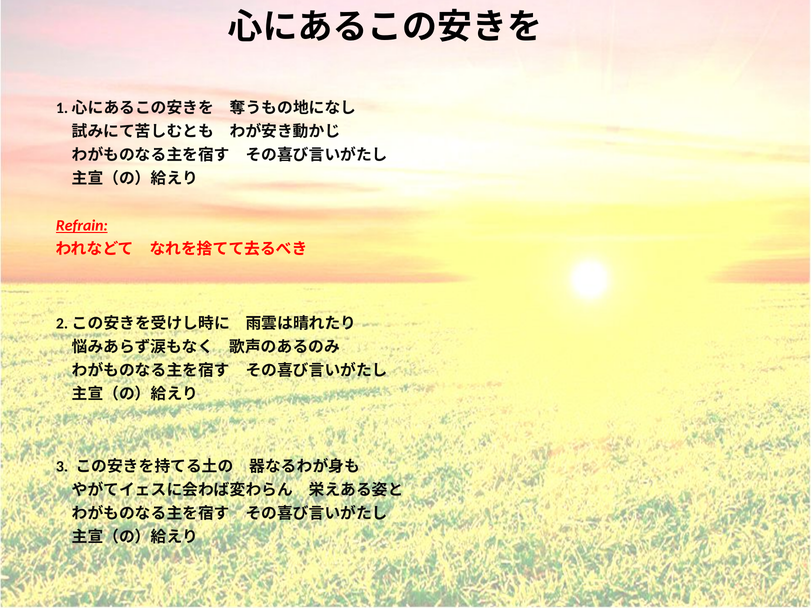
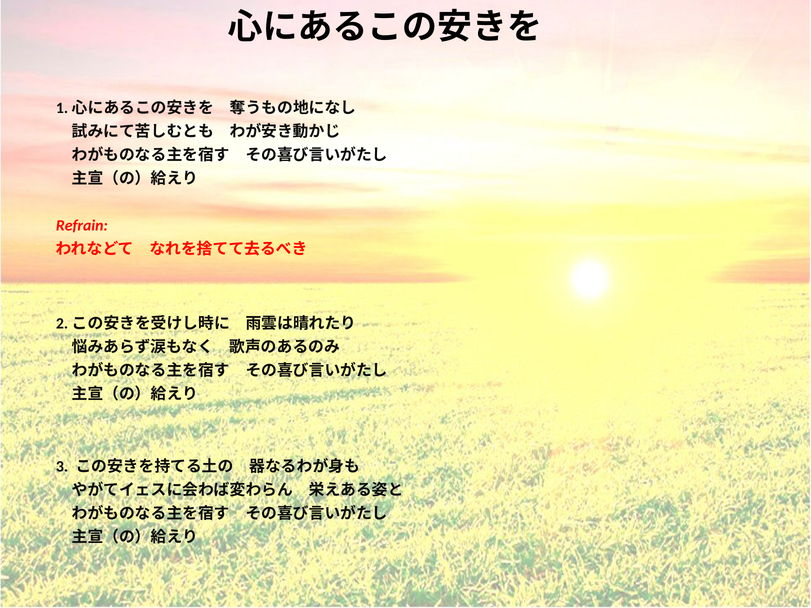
Refrain underline: present -> none (82, 226)
